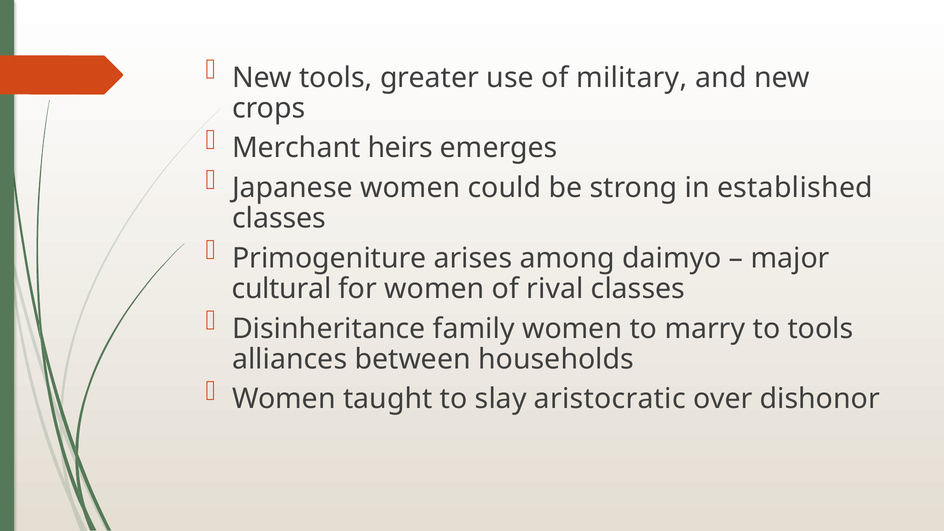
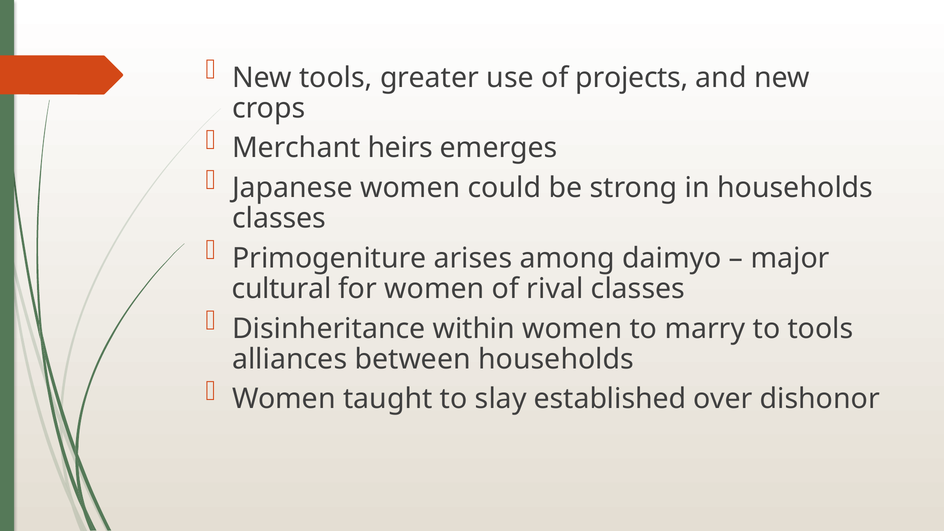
military: military -> projects (632, 78)
in established: established -> households (795, 188)
family: family -> within (474, 329)
aristocratic: aristocratic -> established (610, 399)
